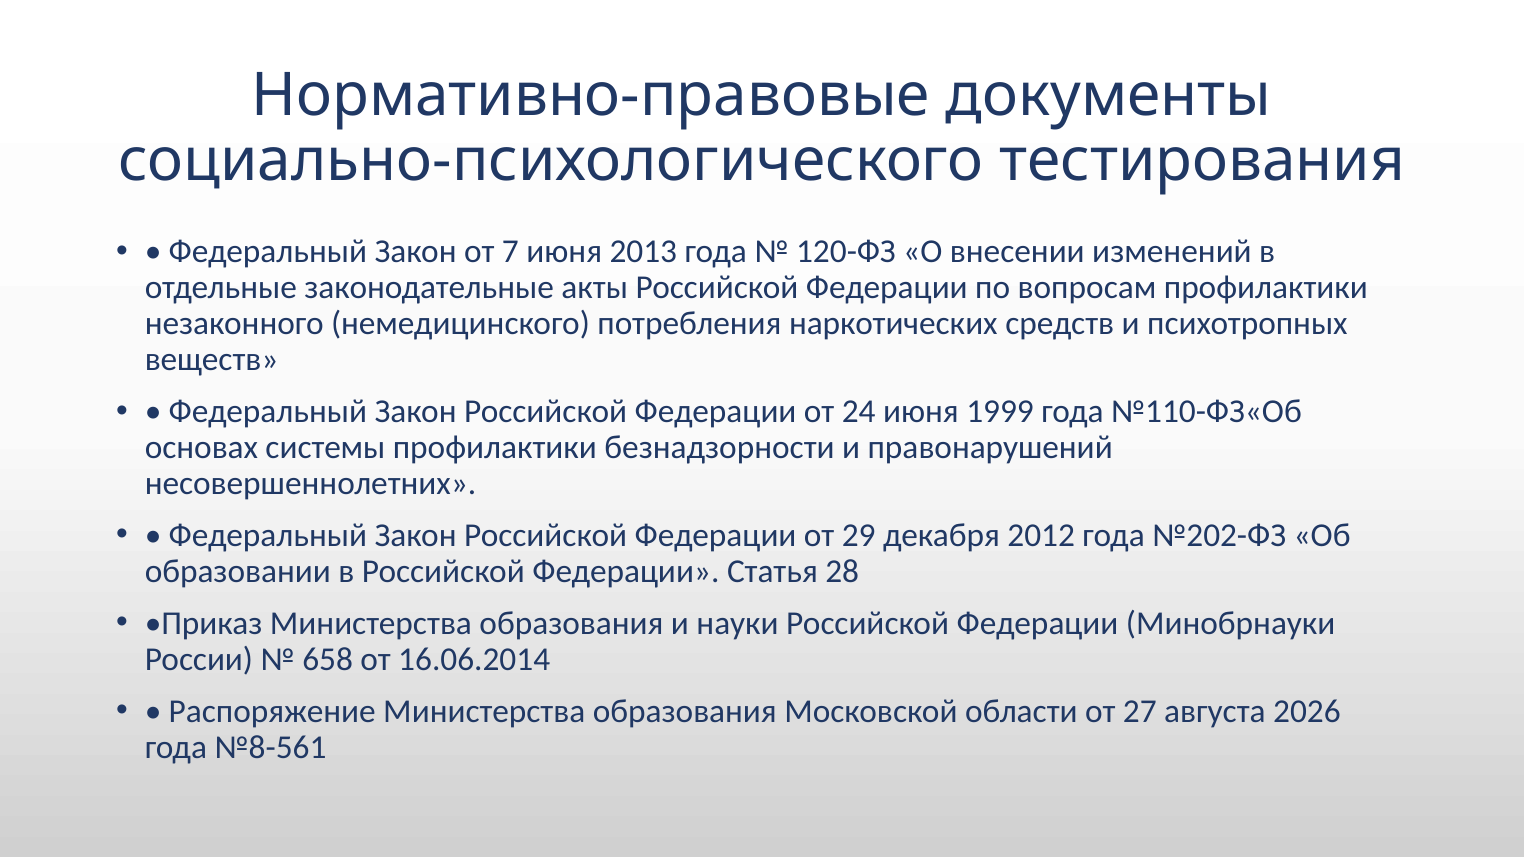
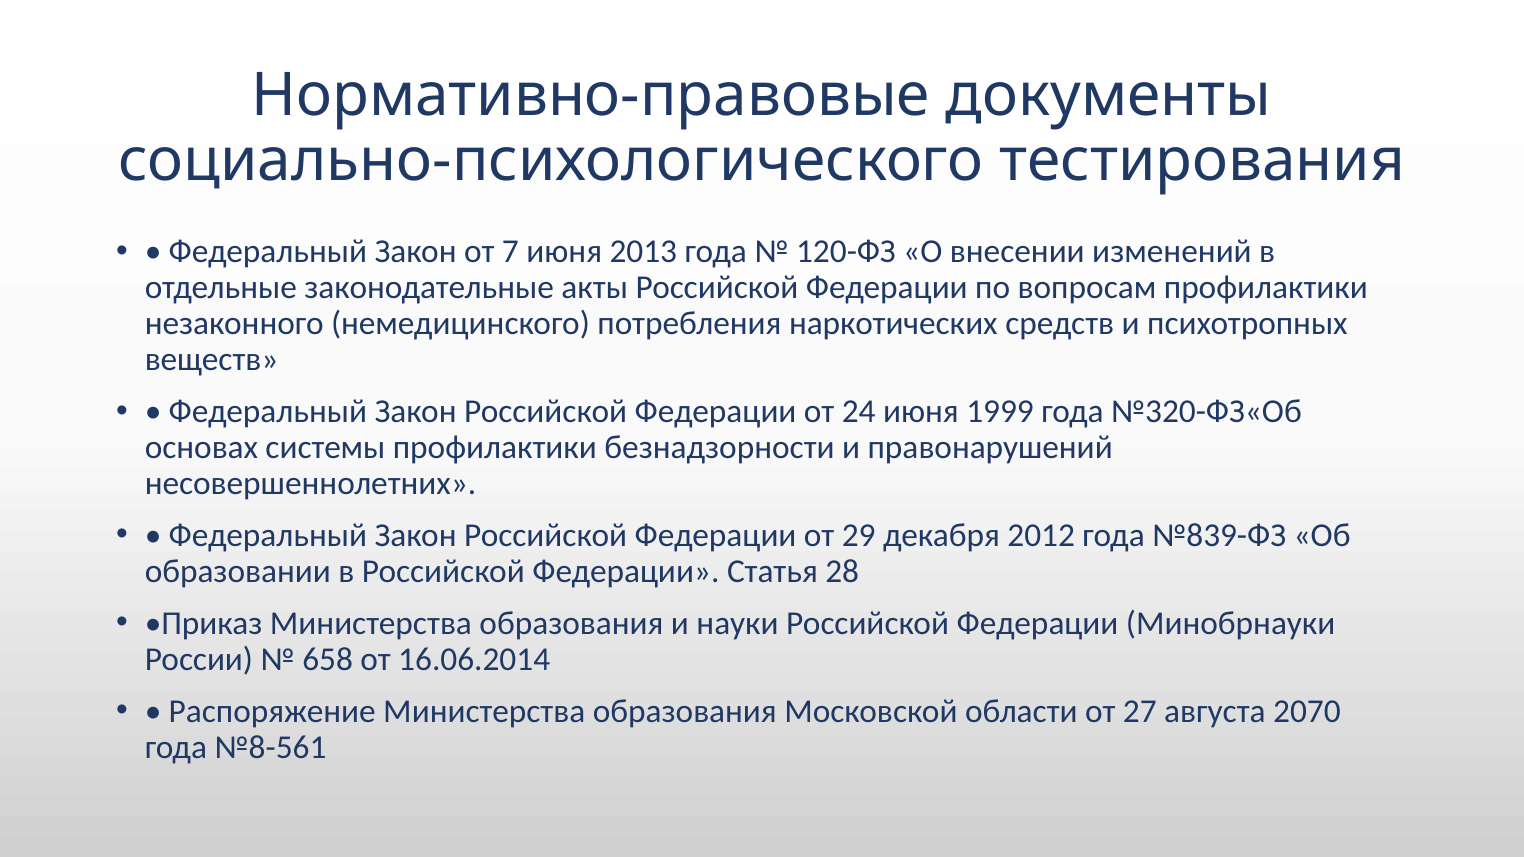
№110-ФЗ«Об: №110-ФЗ«Об -> №320-ФЗ«Об (1206, 412)
№202-ФЗ: №202-ФЗ -> №839-ФЗ (1219, 535)
2026: 2026 -> 2070 (1307, 711)
